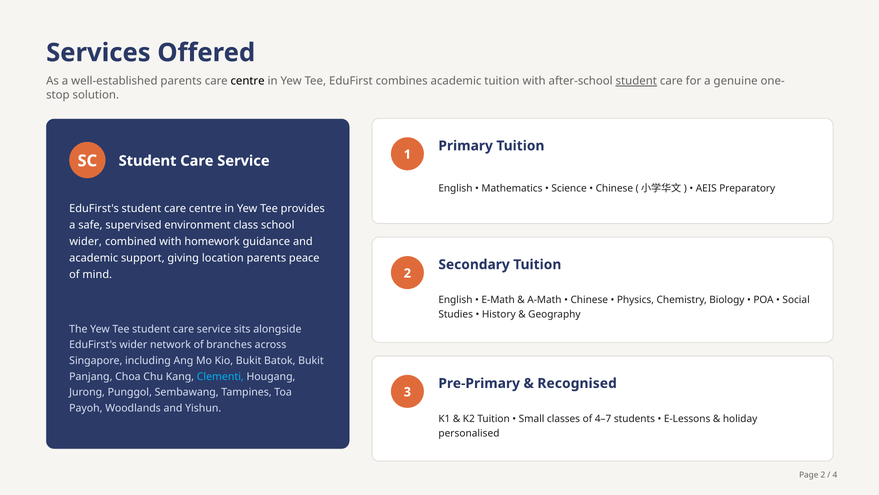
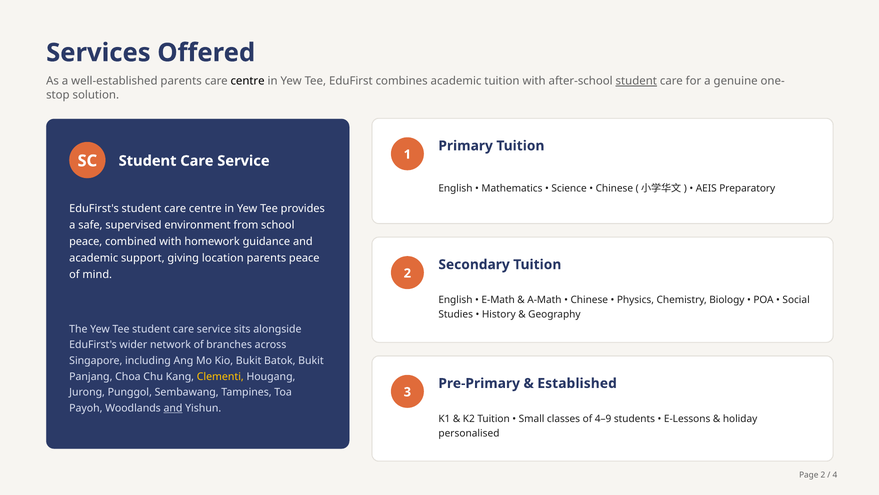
class: class -> from (246, 225)
wider: wider -> peace (86, 241)
Clementi colour: light blue -> yellow (220, 376)
Recognised: Recognised -> Established (577, 383)
and underline: none -> present (173, 408)
4–7: 4–7 -> 4–9 (603, 418)
